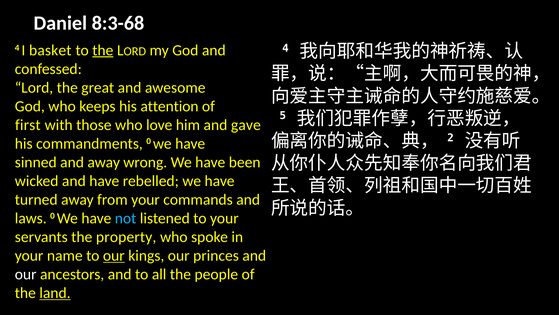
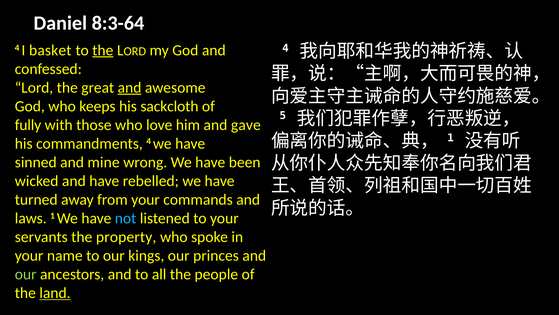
8:3-68: 8:3-68 -> 8:3-64 (118, 23)
and underline: none -> present (130, 87)
attention: attention -> sackcloth (169, 106)
first: first -> fully (28, 125)
2: 2 -> 1 (451, 138)
commandments 0: 0 -> 4 (149, 141)
and away: away -> mine (104, 162)
laws 0: 0 -> 1 (52, 215)
our underline: present -> none (114, 255)
our colour: white -> light green (26, 274)
